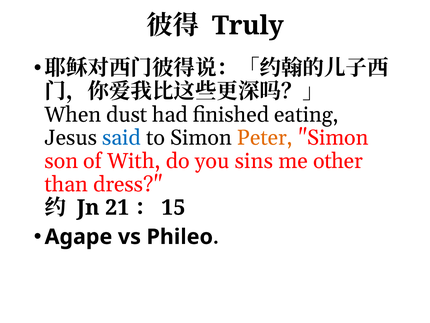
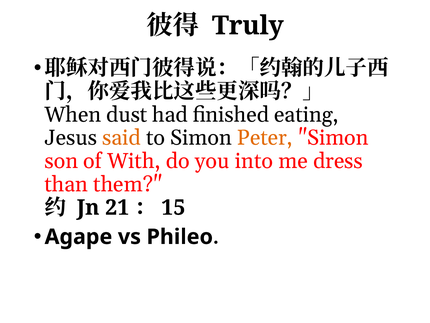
said colour: blue -> orange (122, 138)
sins: sins -> into (254, 161)
other: other -> dress (338, 161)
dress: dress -> them (128, 184)
